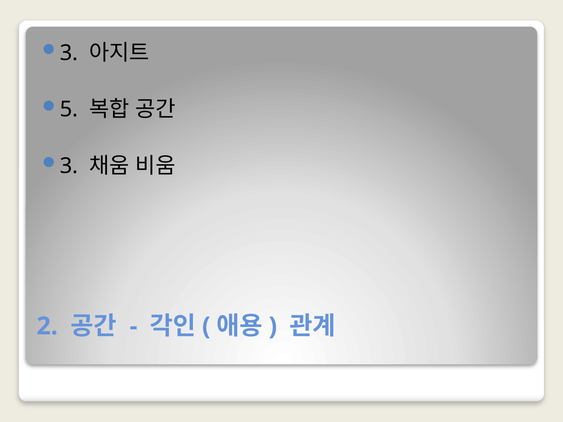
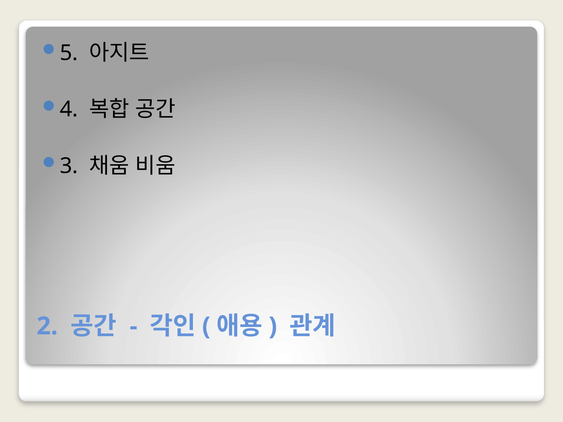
3: 3 -> 5 (69, 53)
5: 5 -> 4 (69, 109)
